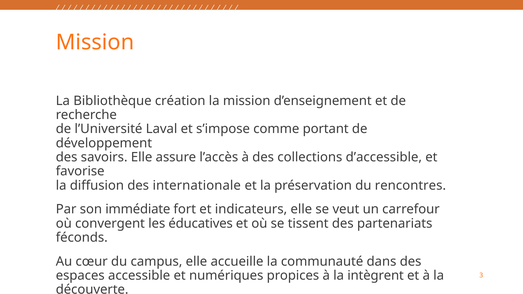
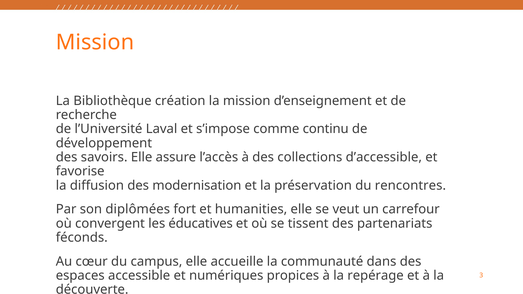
portant: portant -> continu (326, 129)
internationale: internationale -> modernisation (197, 186)
immédiate: immédiate -> diplômées (138, 209)
indicateurs: indicateurs -> humanities (251, 209)
intègrent: intègrent -> repérage (376, 276)
